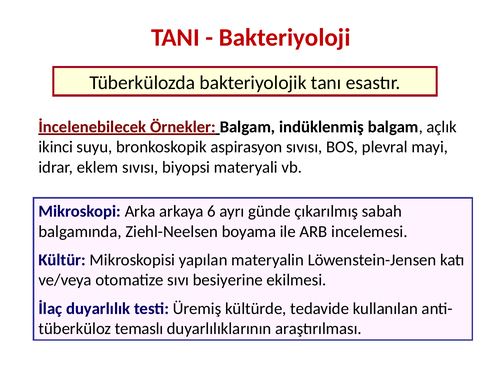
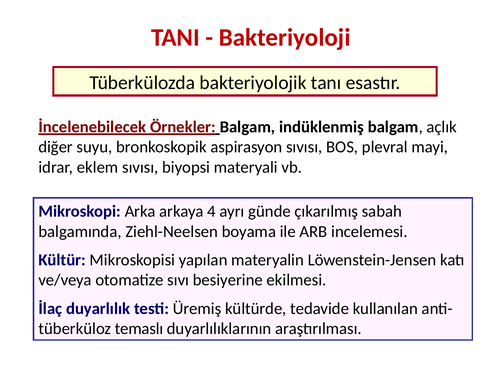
ikinci: ikinci -> diğer (56, 147)
6: 6 -> 4 (211, 211)
